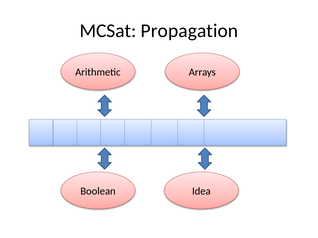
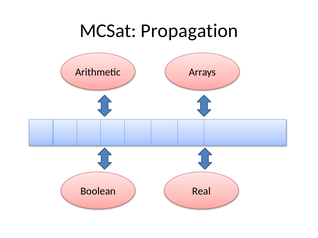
Idea: Idea -> Real (201, 192)
